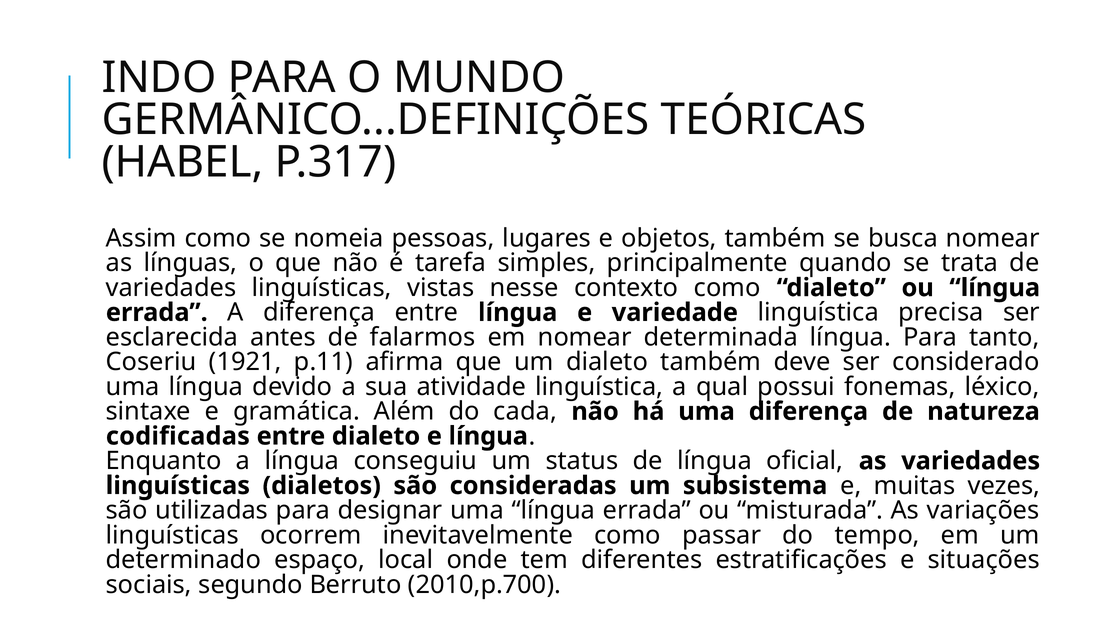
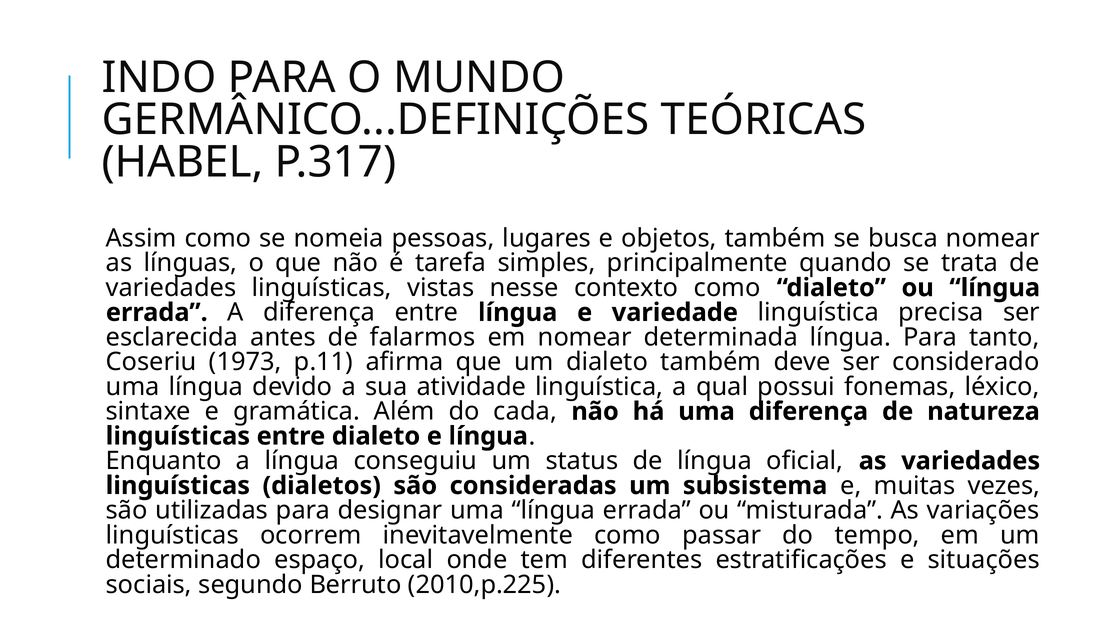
1921: 1921 -> 1973 (245, 362)
codificadas: codificadas -> linguísticas (178, 436)
2010,p.700: 2010,p.700 -> 2010,p.225 (484, 585)
